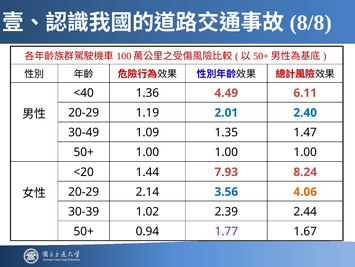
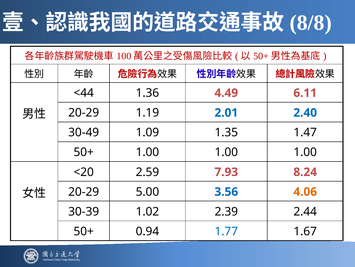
<40: <40 -> <44 (84, 93)
1.44: 1.44 -> 2.59 (147, 172)
2.14: 2.14 -> 5.00 (147, 191)
1.77 colour: purple -> blue (226, 231)
